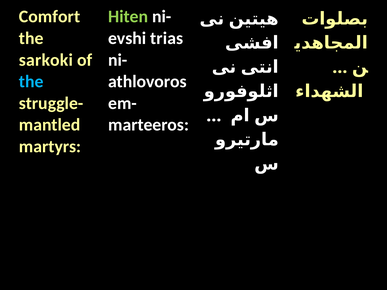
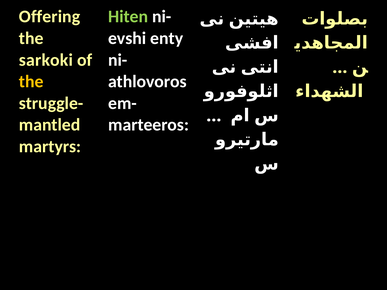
Comfort: Comfort -> Offering (50, 17)
trias: trias -> enty (167, 38)
the colour: light blue -> yellow (31, 82)
